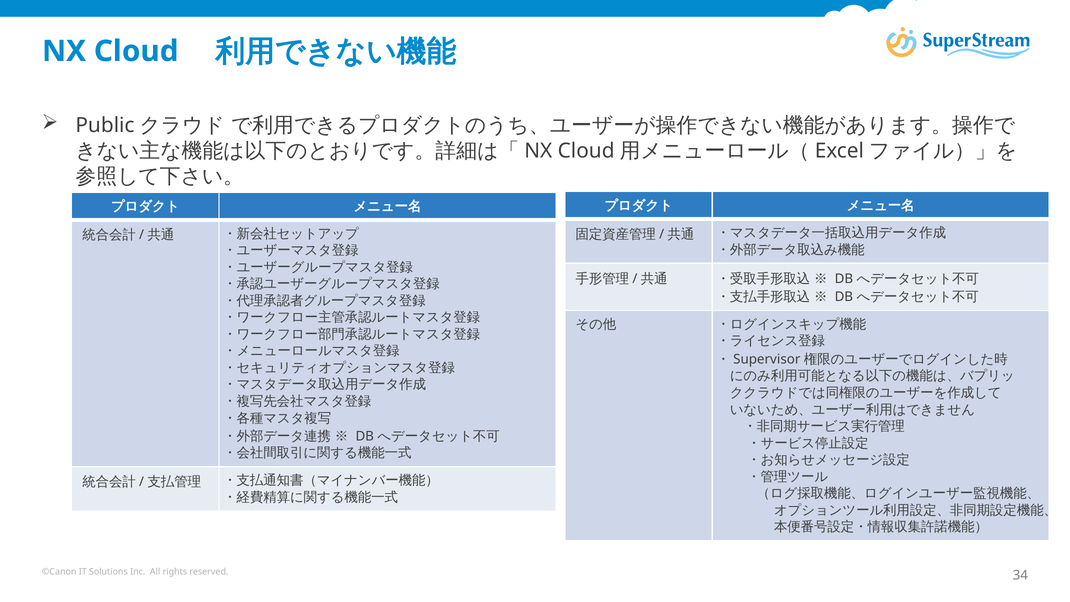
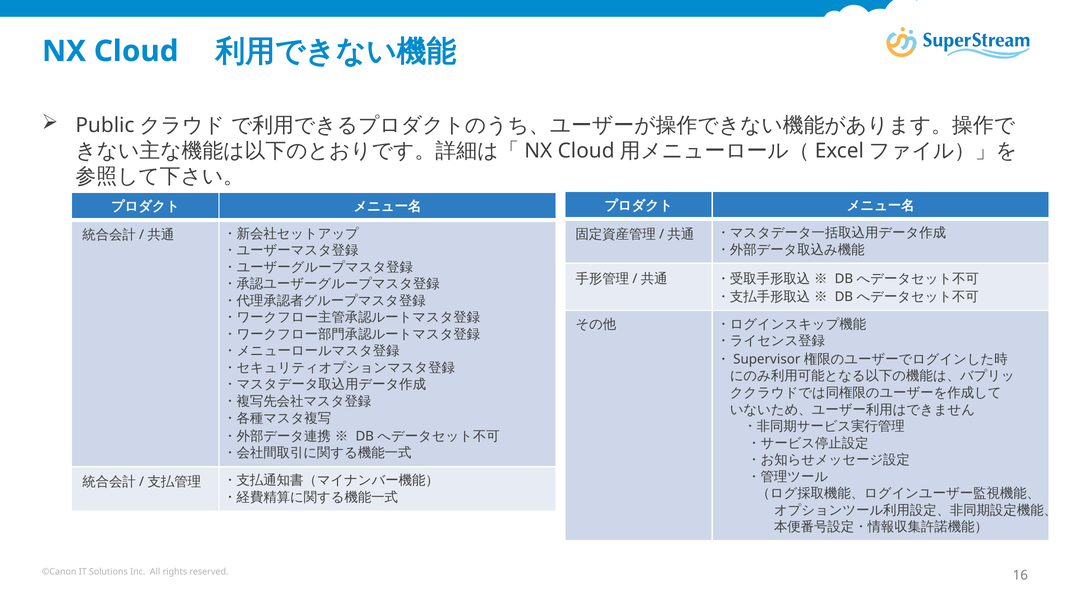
34: 34 -> 16 (1020, 575)
